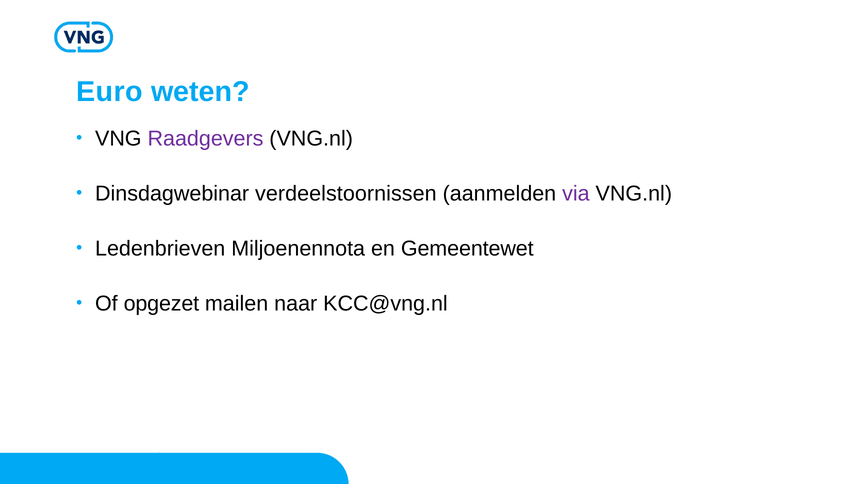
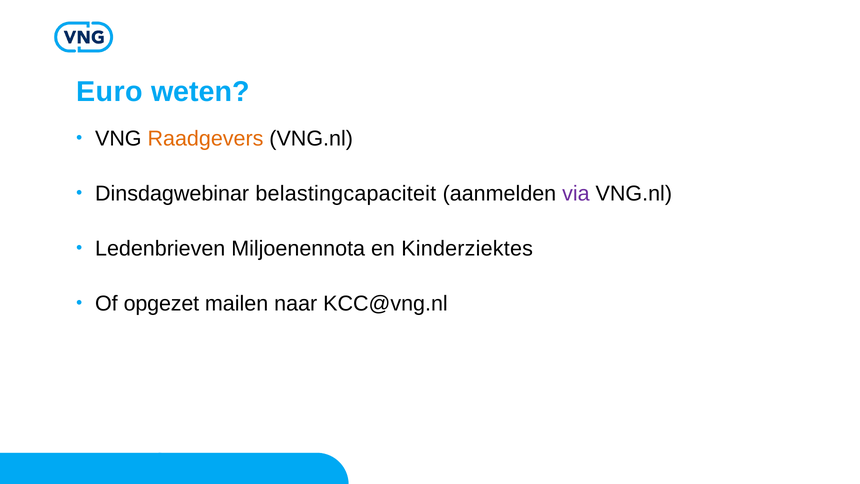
Raadgevers colour: purple -> orange (205, 138)
verdeelstoornissen: verdeelstoornissen -> belastingcapaciteit (346, 193)
Gemeentewet: Gemeentewet -> Kinderziektes (467, 248)
